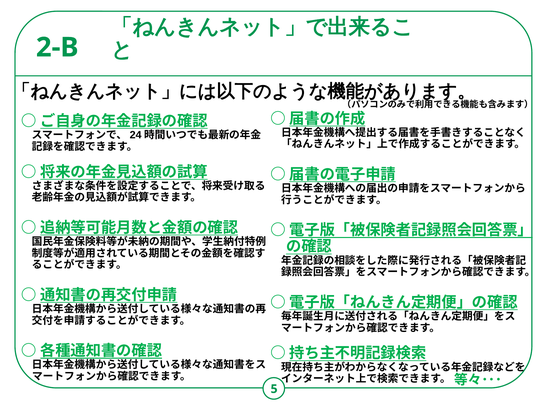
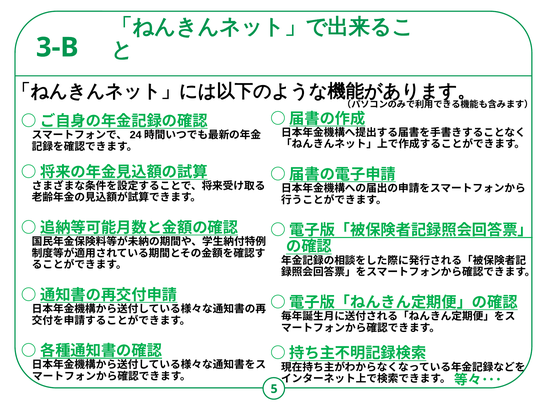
2-B: 2-B -> 3-B (57, 47)
